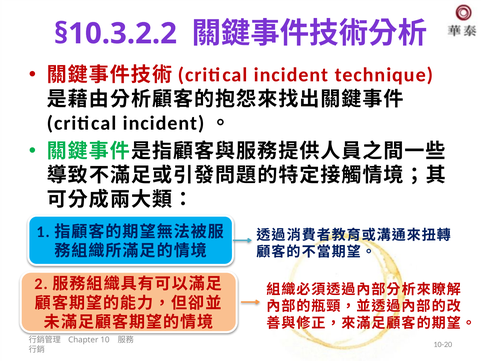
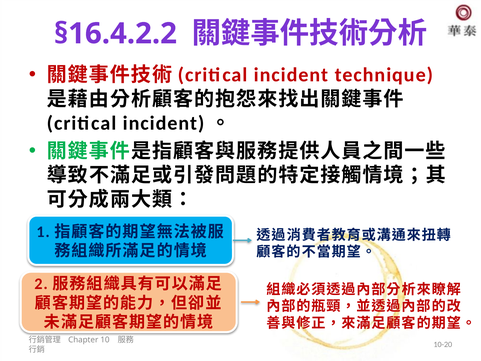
§10.3.2.2: §10.3.2.2 -> §16.4.2.2 (115, 34)
